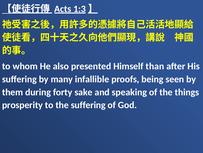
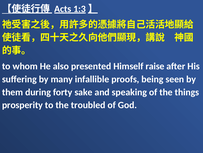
than: than -> raise (155, 66)
the suffering: suffering -> troubled (88, 105)
